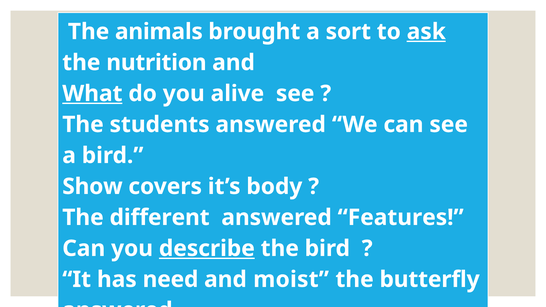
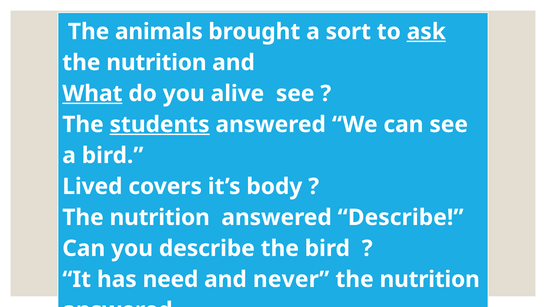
students underline: none -> present (160, 125)
Show: Show -> Lived (92, 187)
different: different -> nutrition (160, 218)
answered Features: Features -> Describe (401, 218)
describe underline: present -> none (207, 249)
moist: moist -> never (291, 280)
butterfly: butterfly -> nutrition (430, 280)
